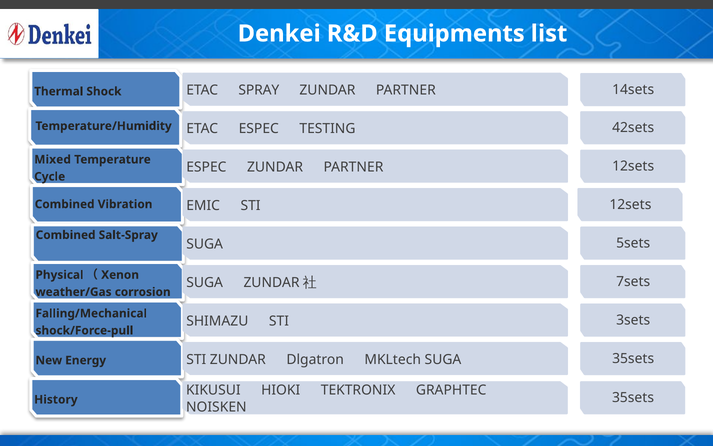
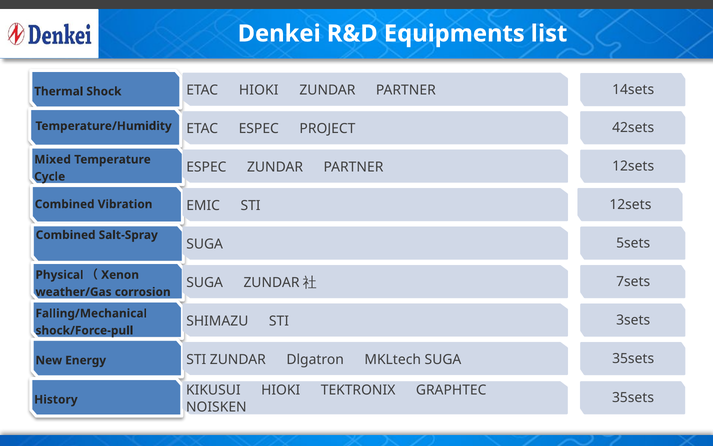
ETAC SPRAY: SPRAY -> HIOKI (259, 90)
TESTING: TESTING -> PROJECT (327, 129)
